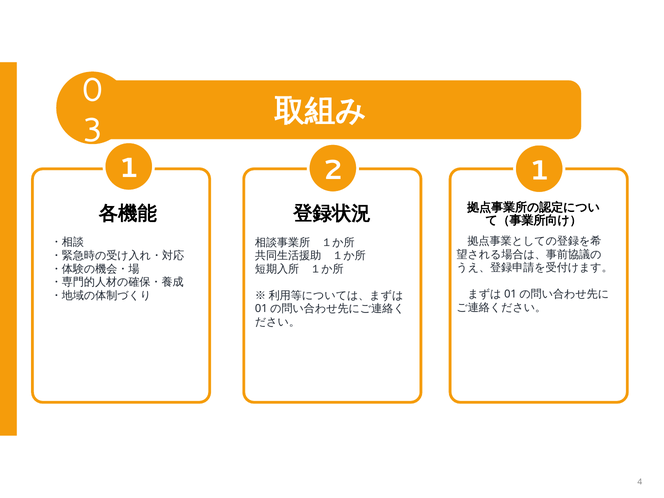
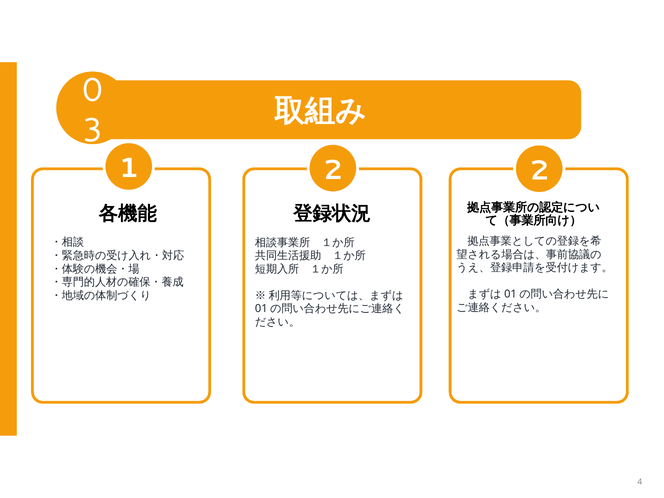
2 1: 1 -> 2 (539, 171)
